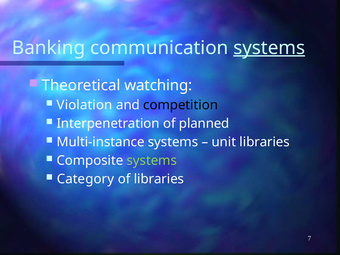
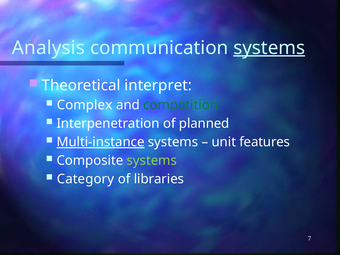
Banking: Banking -> Analysis (48, 48)
watching: watching -> interpret (158, 85)
Violation: Violation -> Complex (85, 105)
competition colour: black -> green (181, 105)
Multi-instance underline: none -> present (101, 142)
unit libraries: libraries -> features (265, 142)
